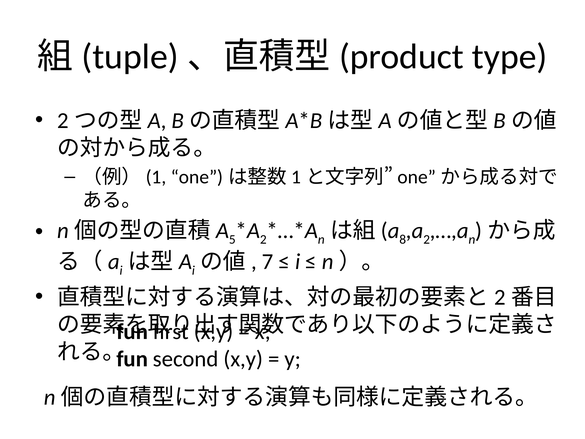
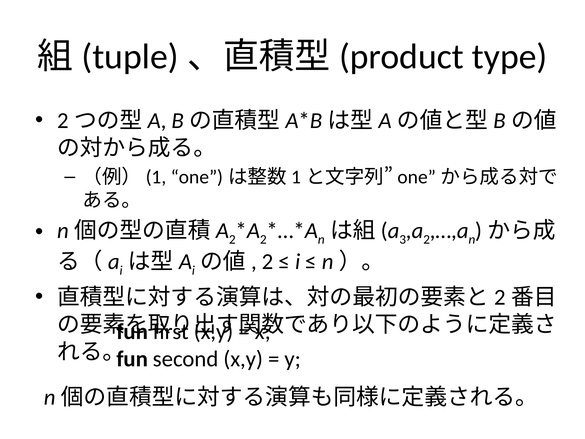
5: 5 -> 2 (232, 239)
8: 8 -> 3 (403, 239)
7: 7 -> 2 (268, 261)
